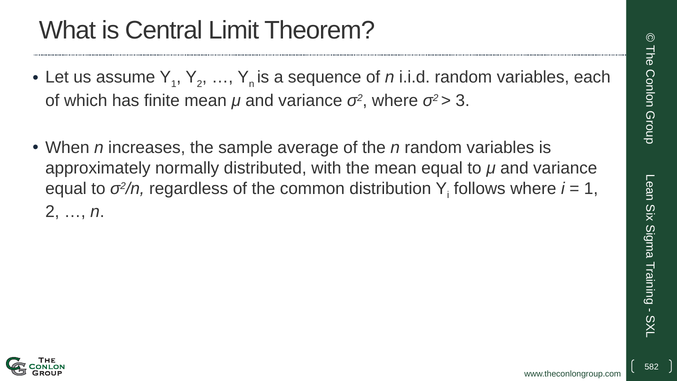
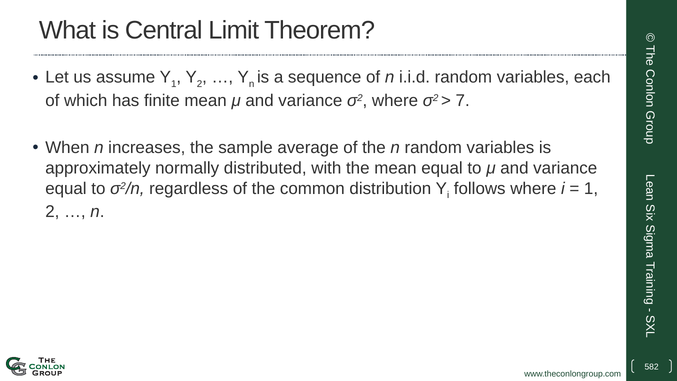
3: 3 -> 7 (463, 100)
